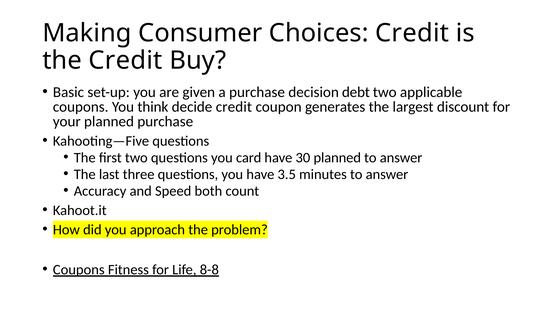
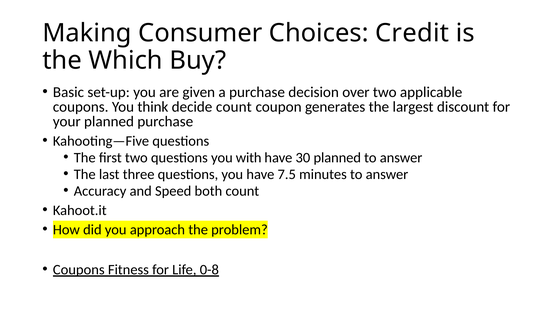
the Credit: Credit -> Which (126, 61)
debt: debt -> over (356, 92)
decide credit: credit -> count (234, 107)
card: card -> with (249, 158)
3.5: 3.5 -> 7.5 (287, 175)
8-8: 8-8 -> 0-8 (209, 270)
